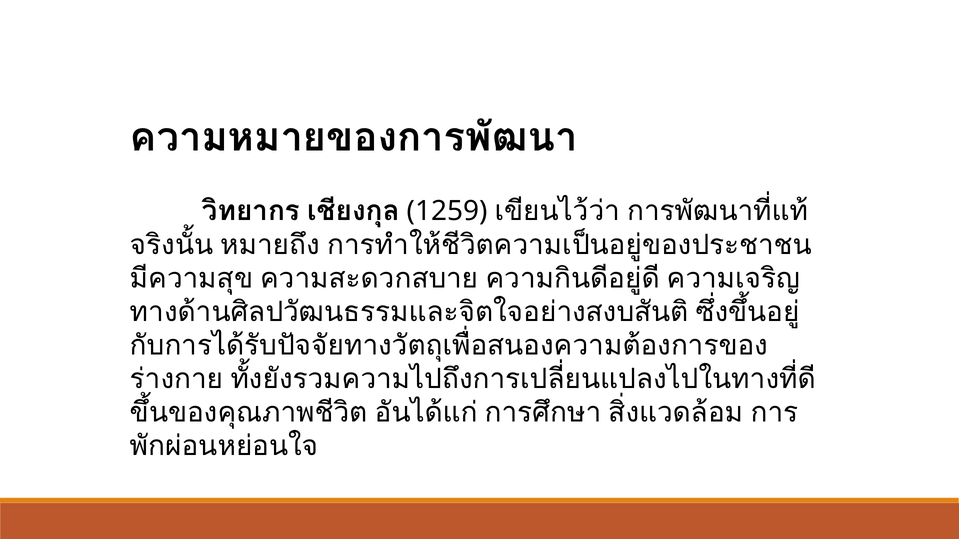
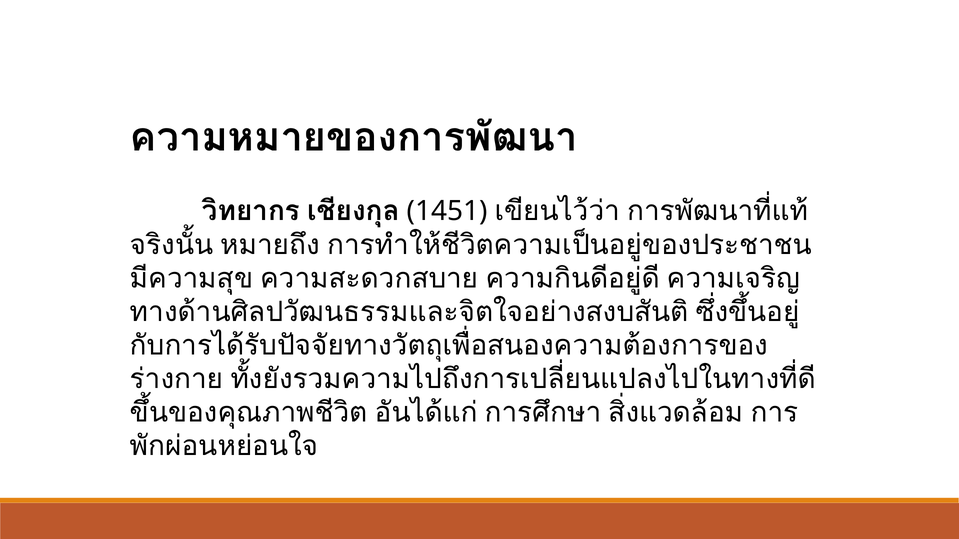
1259: 1259 -> 1451 (447, 211)
